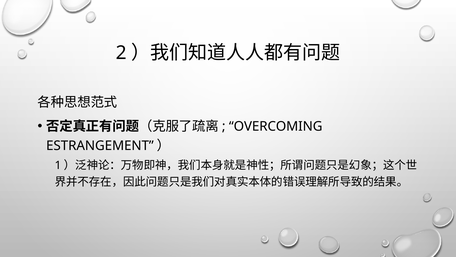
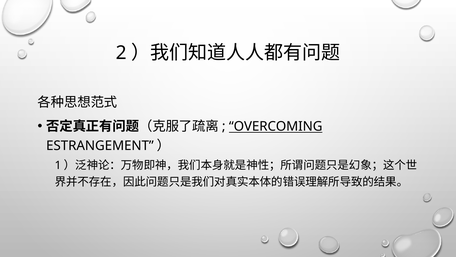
OVERCOMING underline: none -> present (276, 126)
